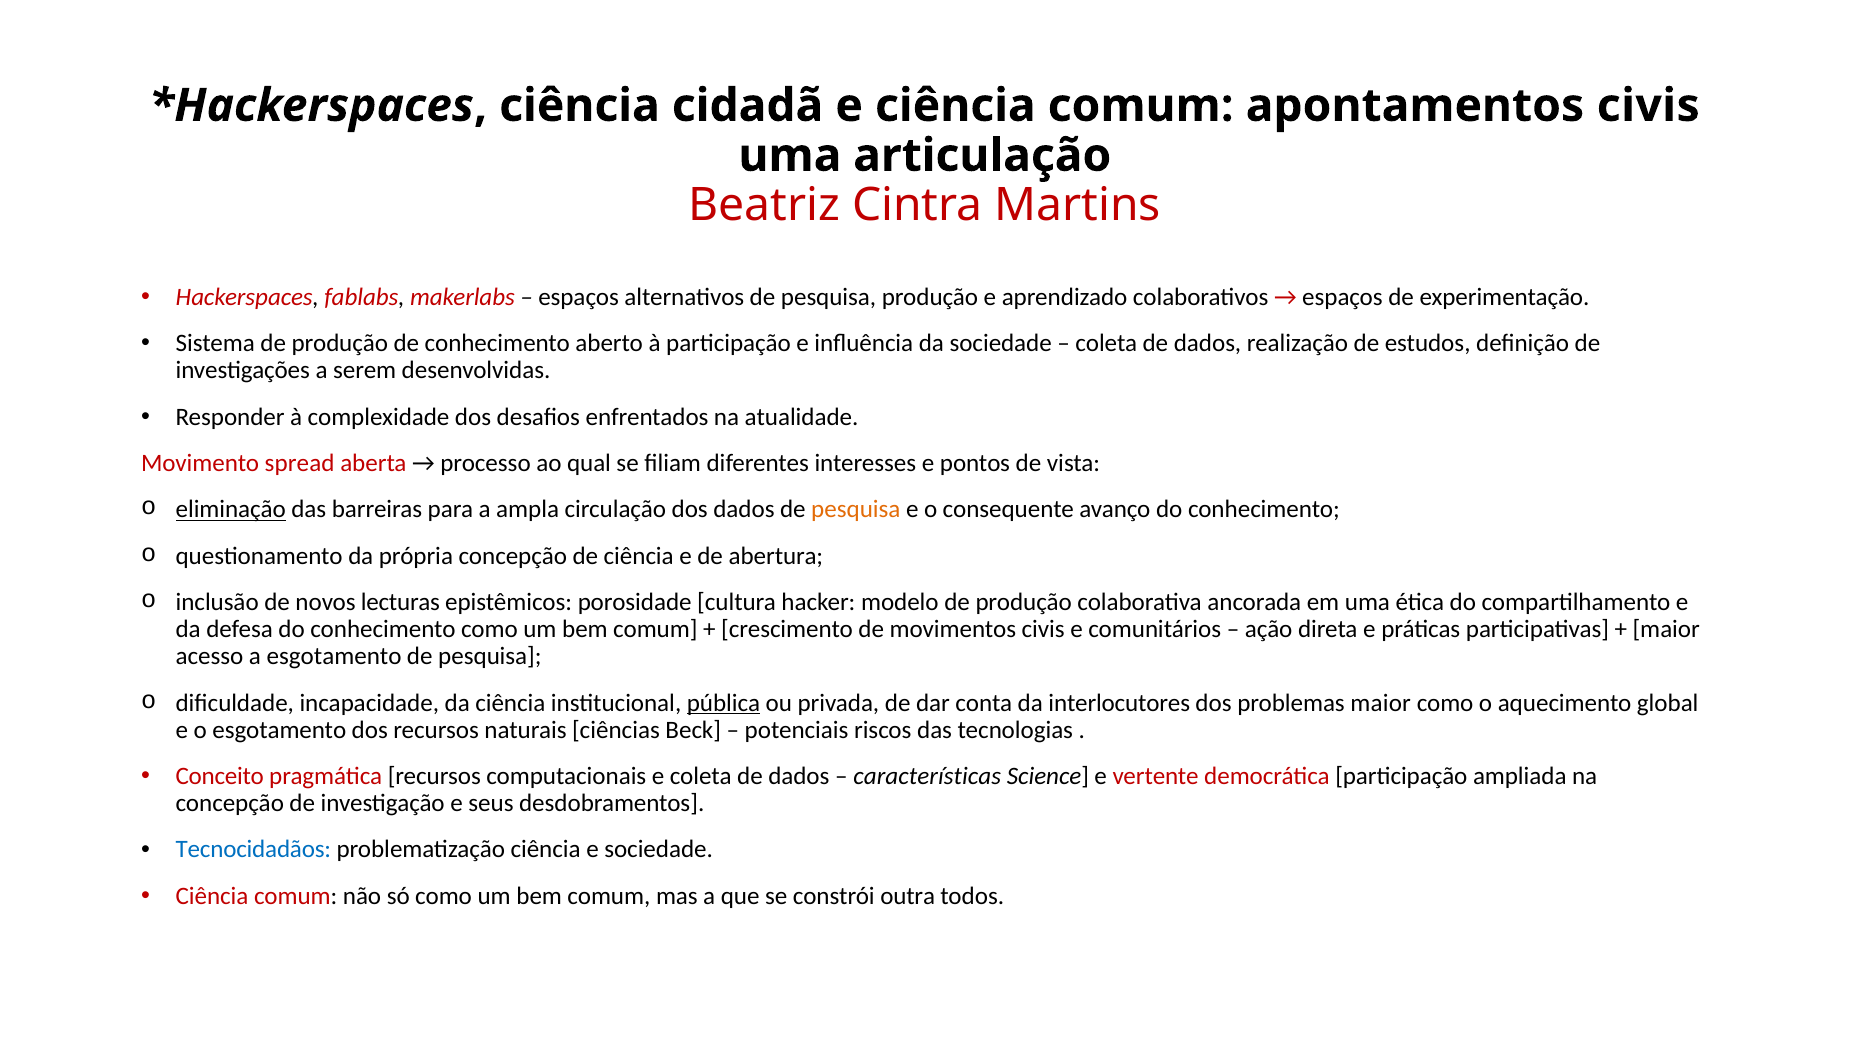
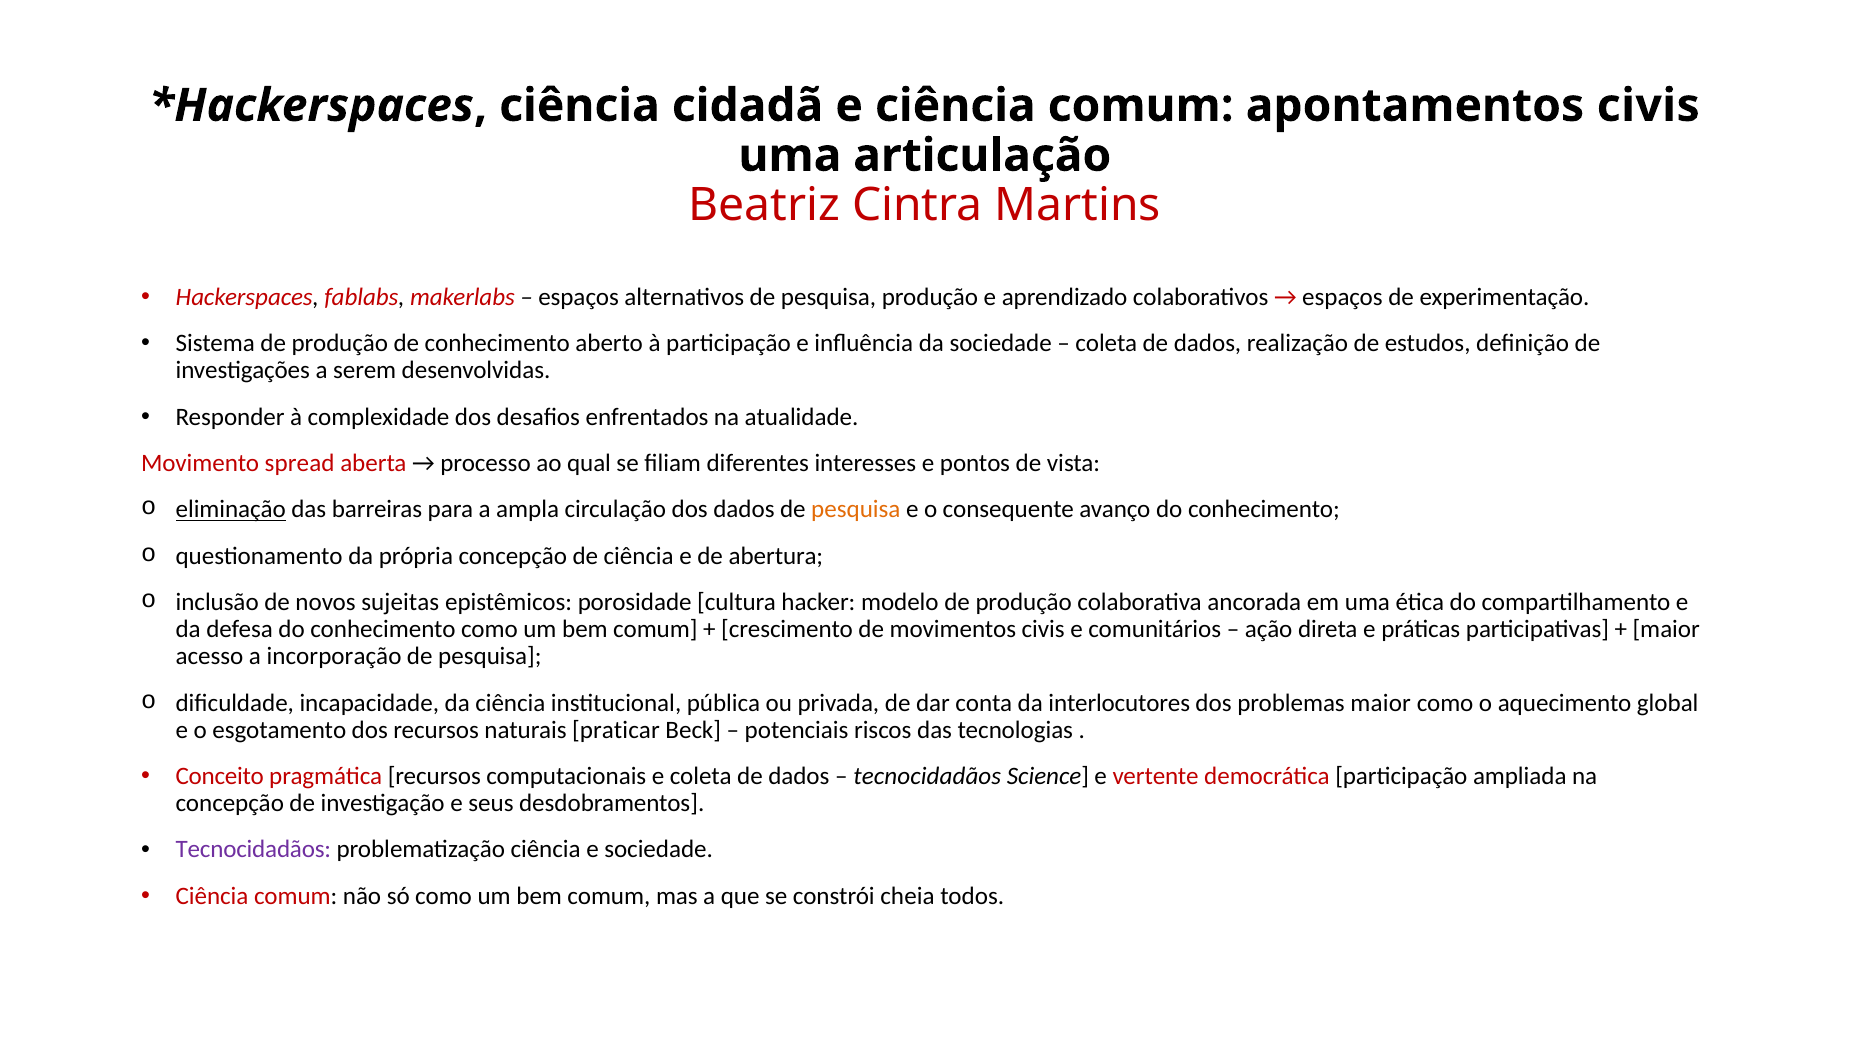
lecturas: lecturas -> sujeitas (400, 603)
a esgotamento: esgotamento -> incorporação (334, 657)
pública underline: present -> none (723, 703)
ciências: ciências -> praticar (616, 730)
características: características -> tecnocidadãos (927, 777)
Tecnocidadãos colour: blue -> purple (253, 850)
outra: outra -> cheia (908, 897)
